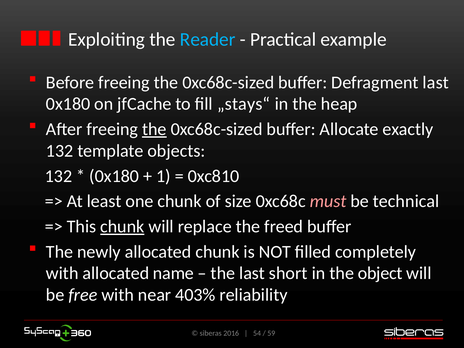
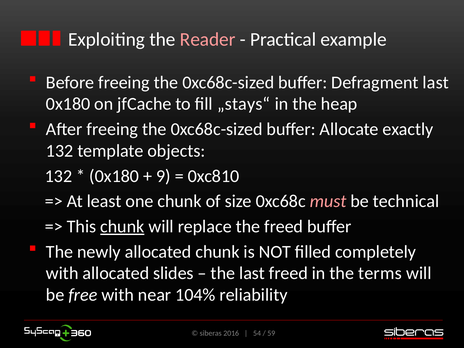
Reader colour: light blue -> pink (208, 40)
the underline: present -> none (154, 129)
1: 1 -> 9 (163, 176)
name: name -> slides (173, 273)
last short: short -> freed (288, 273)
object: object -> terms (380, 273)
403%: 403% -> 104% (195, 295)
